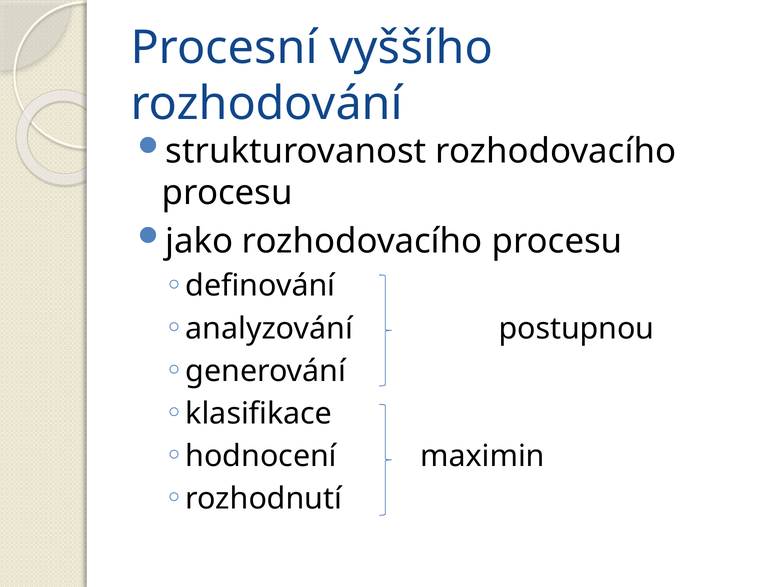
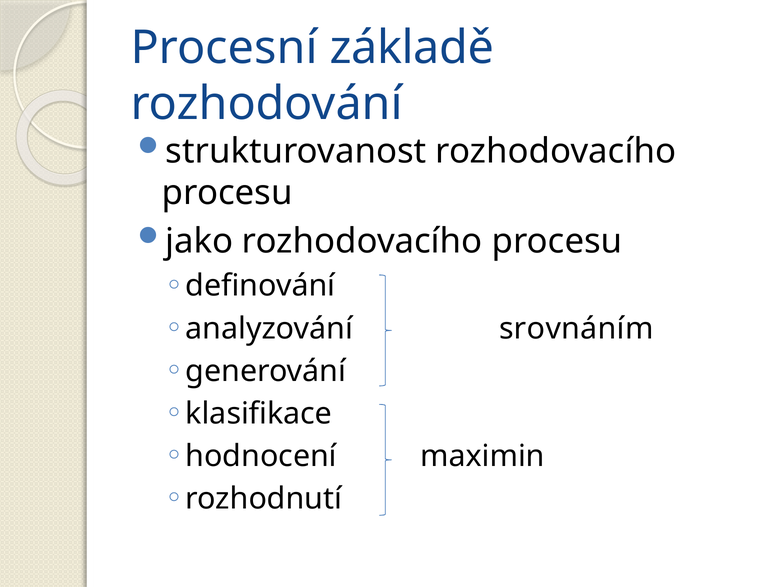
vyššího: vyššího -> základě (412, 48)
postupnou: postupnou -> srovnáním (576, 329)
